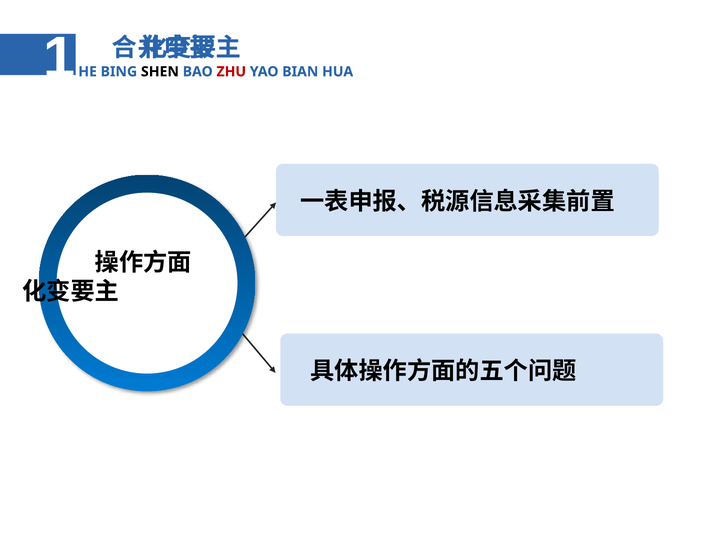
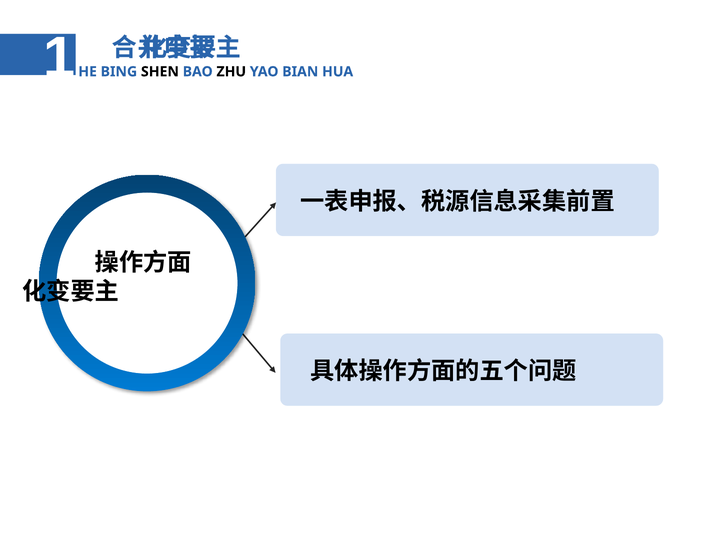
ZHU colour: red -> black (231, 72)
